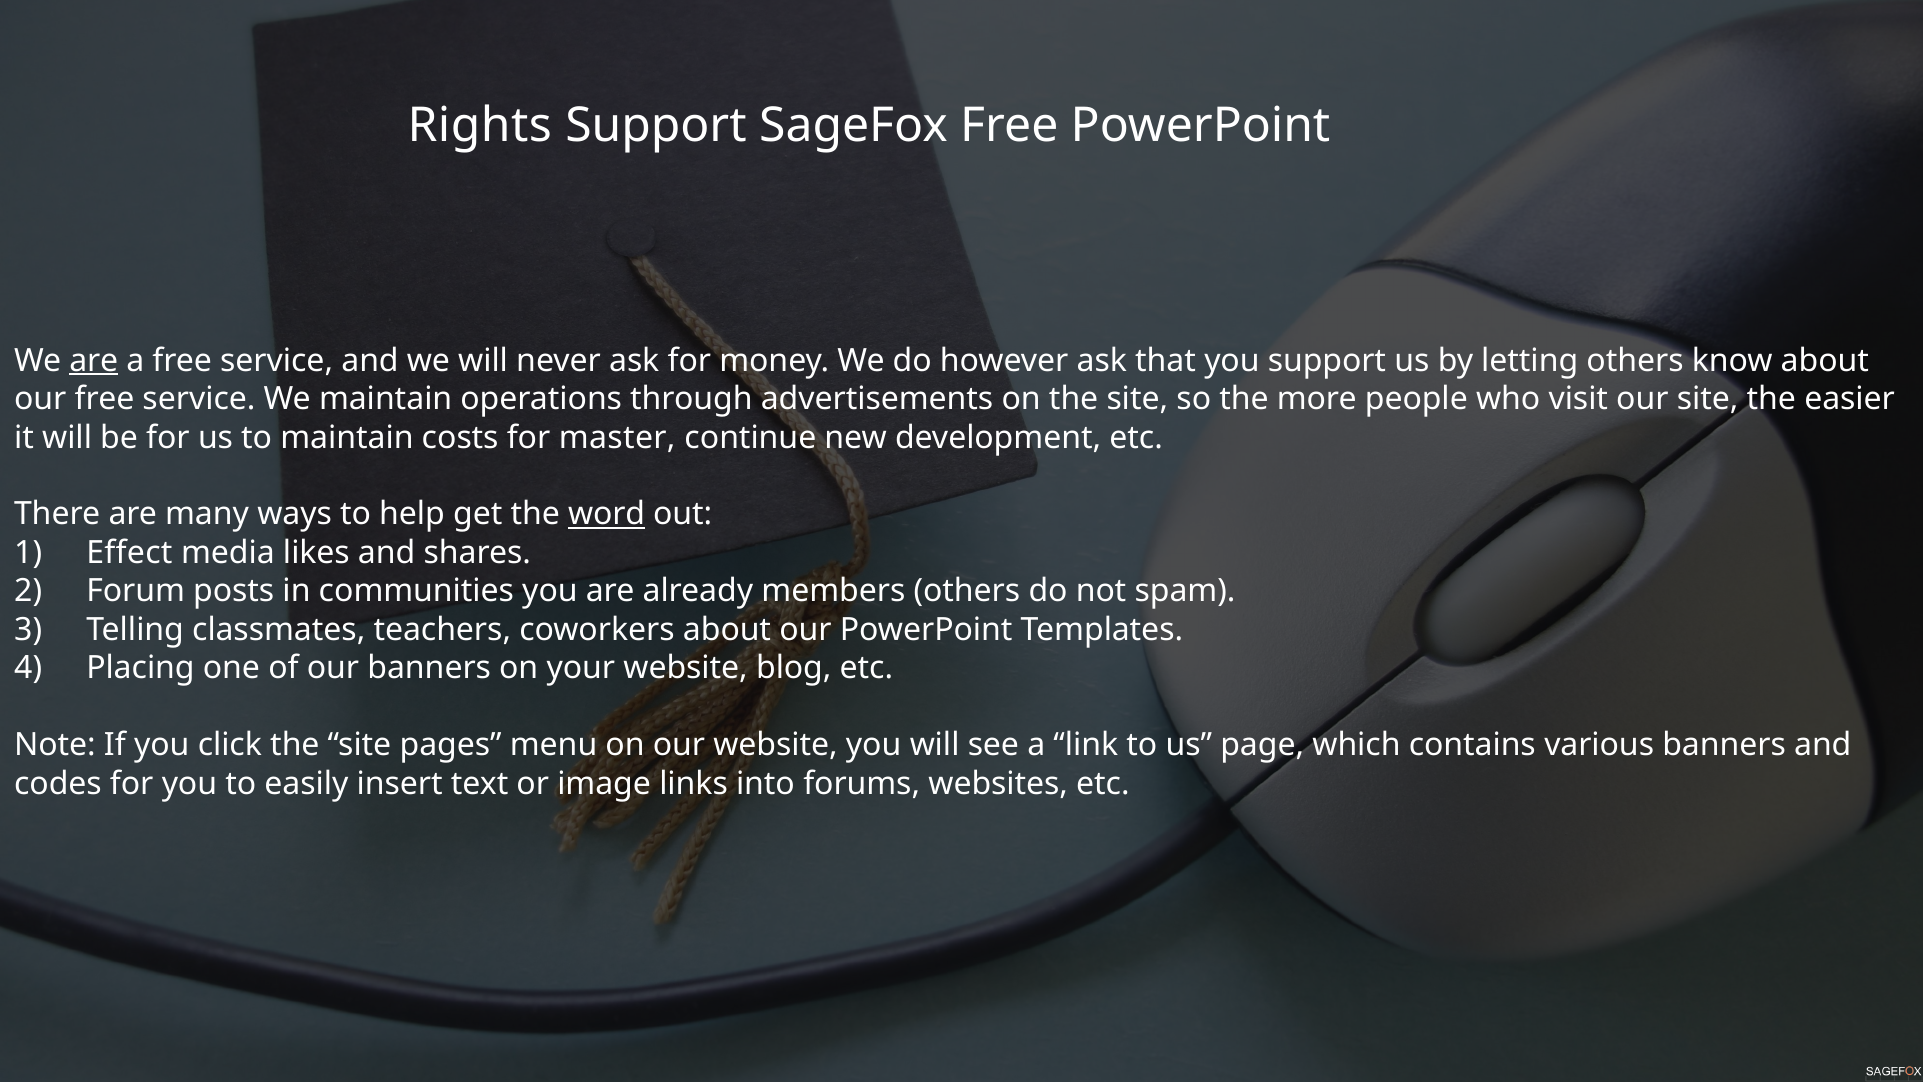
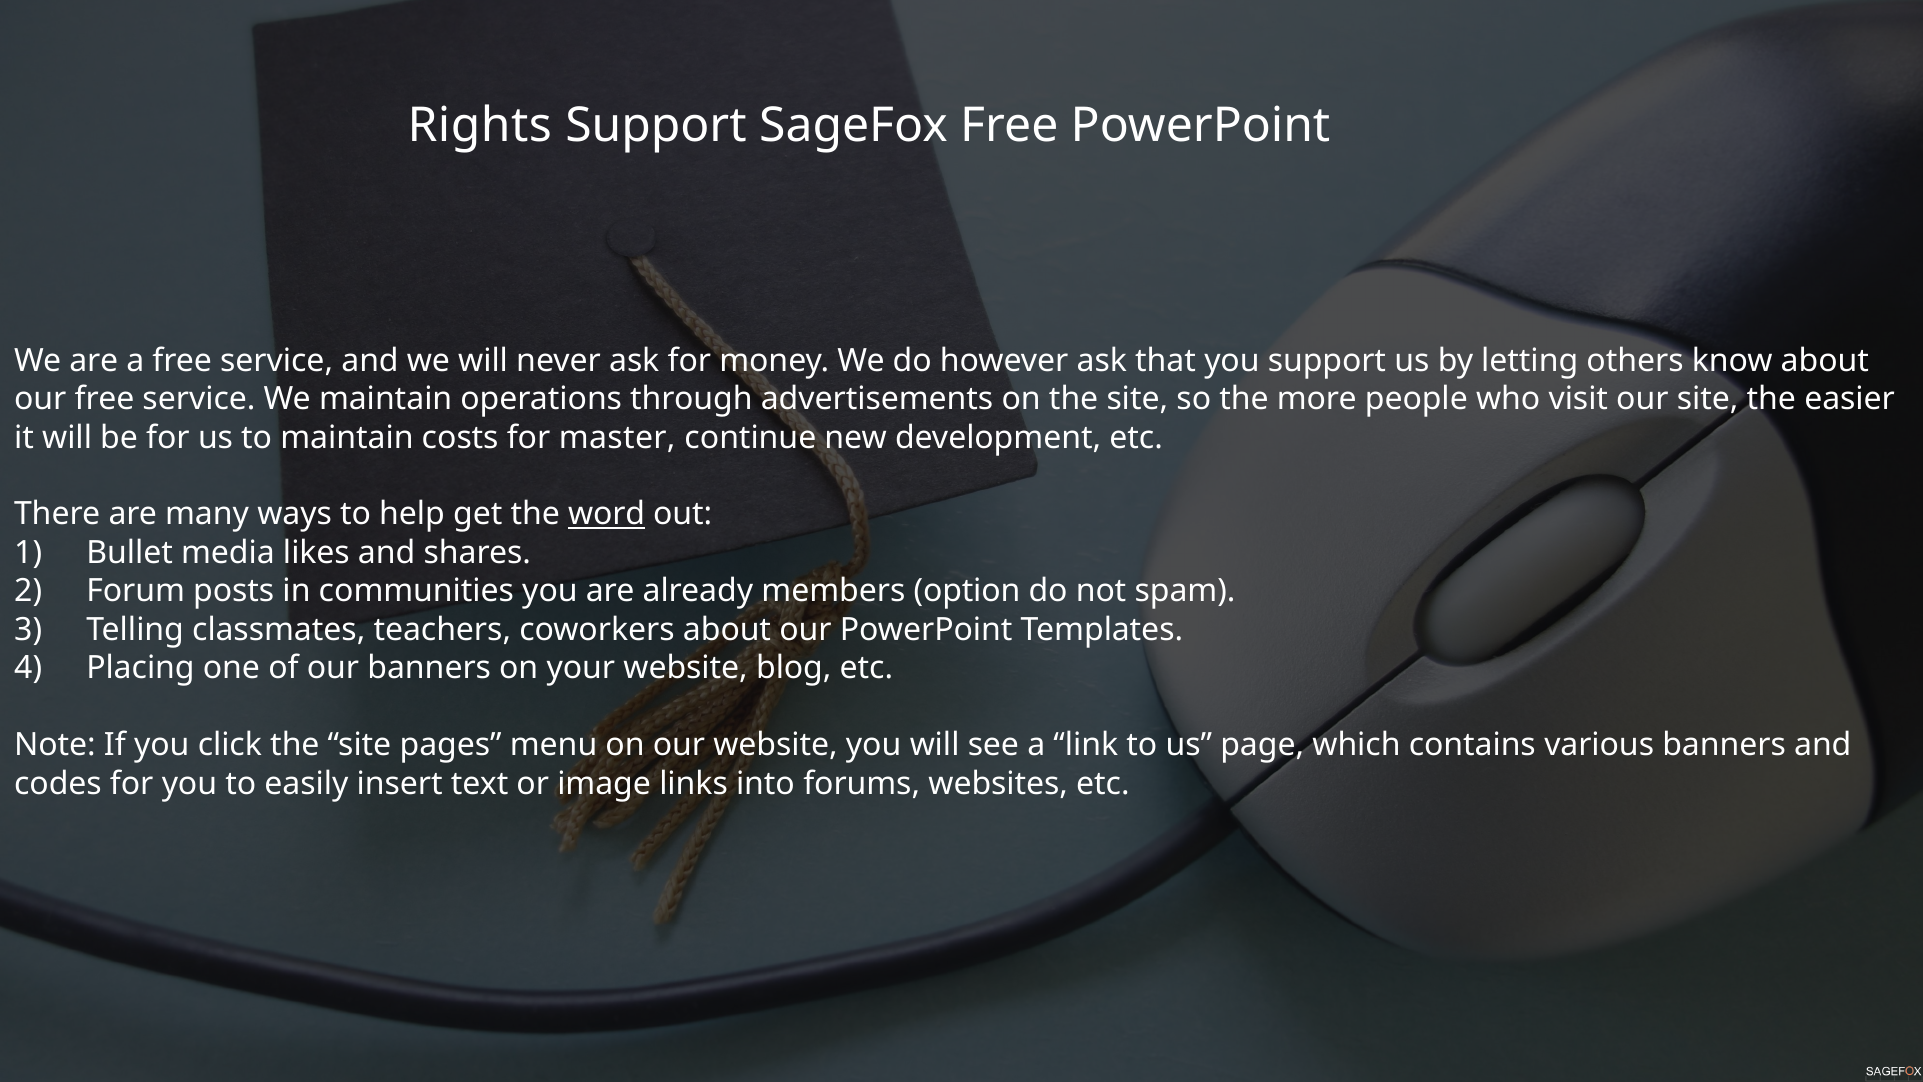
are underline: present -> none (94, 360)
Effect: Effect -> Bullet (130, 553)
members others: others -> option (967, 591)
